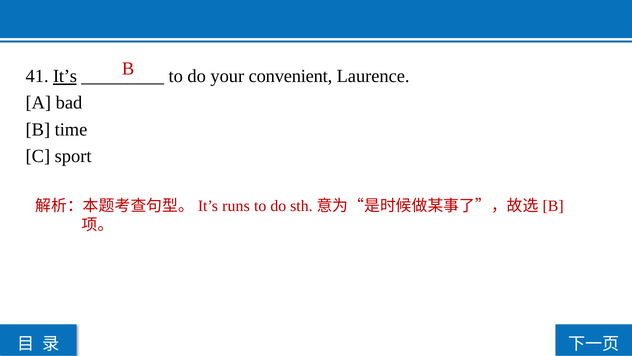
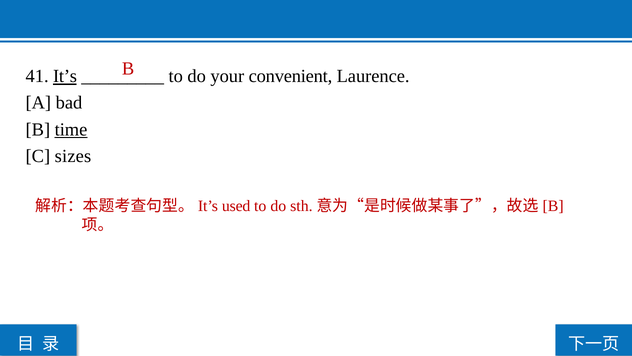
time underline: none -> present (71, 129)
sport: sport -> sizes (73, 156)
runs: runs -> used (236, 206)
